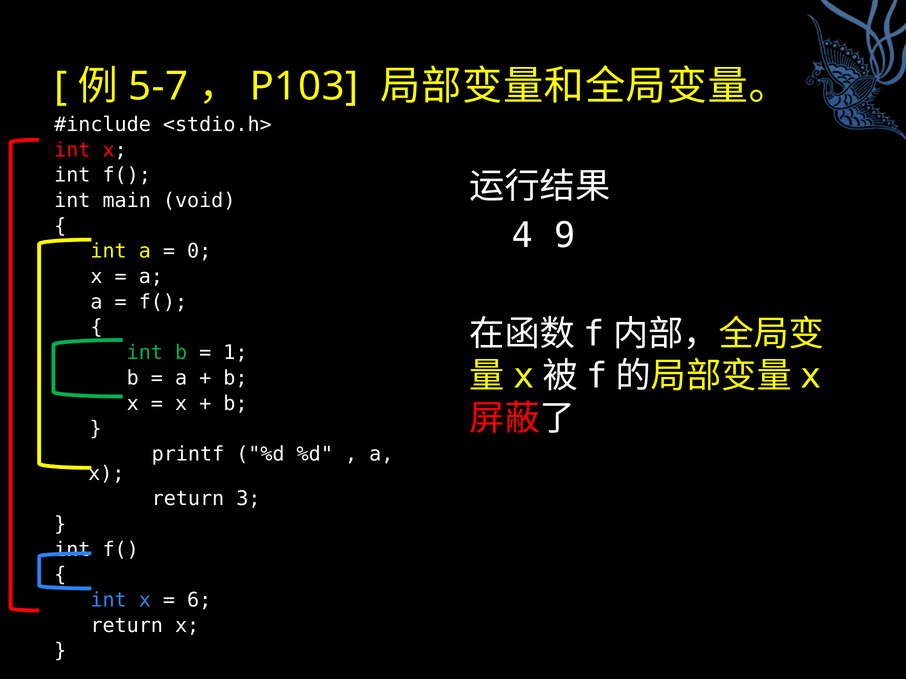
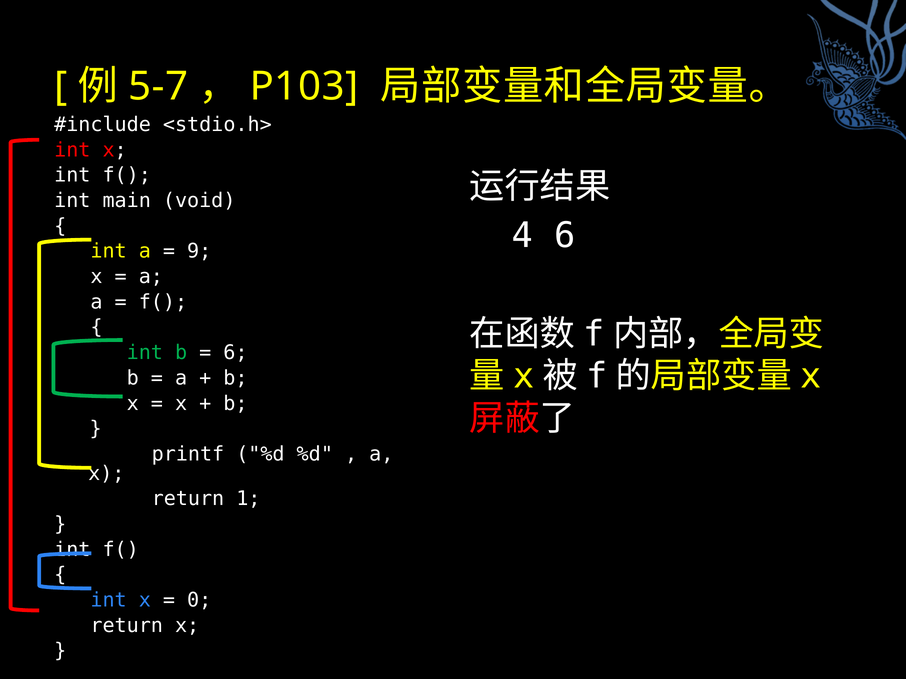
4 9: 9 -> 6 (565, 236)
0: 0 -> 9 (199, 251)
1: 1 -> 6 (235, 353)
3: 3 -> 1 (248, 499)
6: 6 -> 0 (199, 601)
